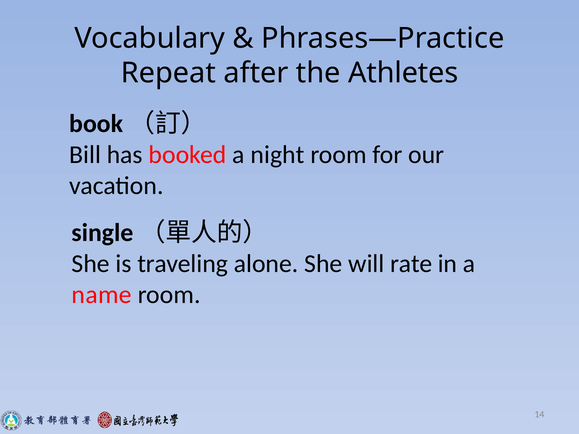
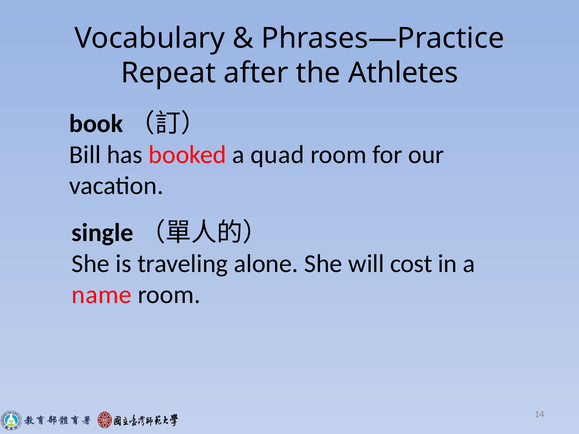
night: night -> quad (277, 155)
rate: rate -> cost (411, 264)
